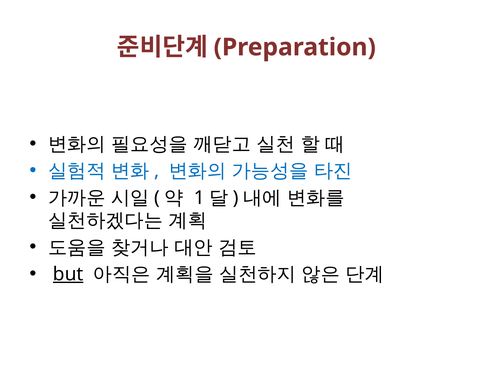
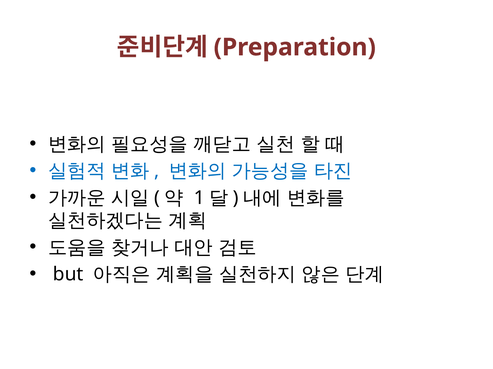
but underline: present -> none (68, 275)
